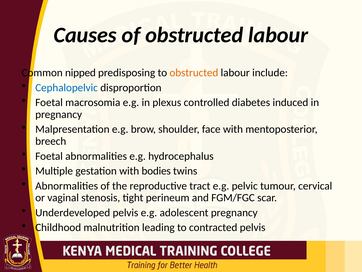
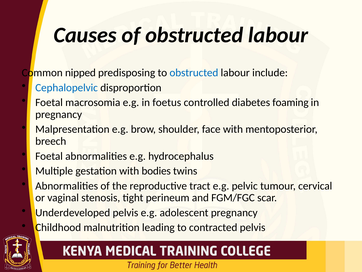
obstructed colour: orange -> blue (194, 73)
plexus: plexus -> foetus (167, 102)
induced: induced -> foaming (290, 102)
